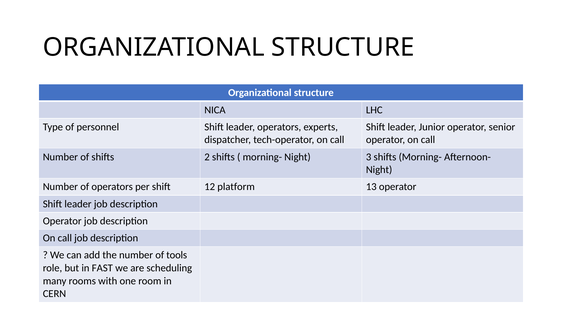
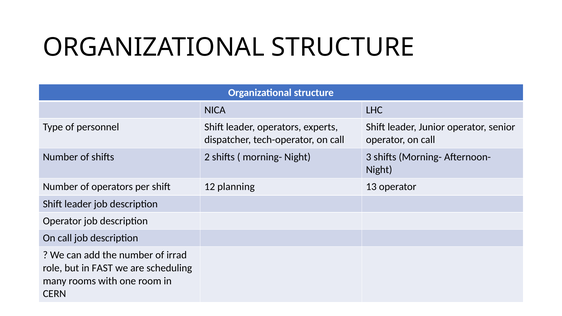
platform: platform -> planning (236, 187)
tools: tools -> irrad (177, 255)
